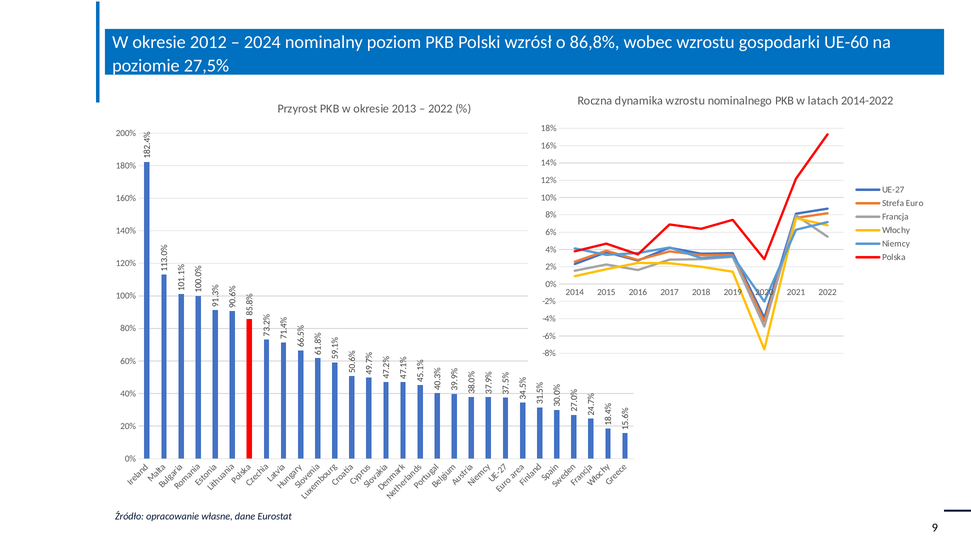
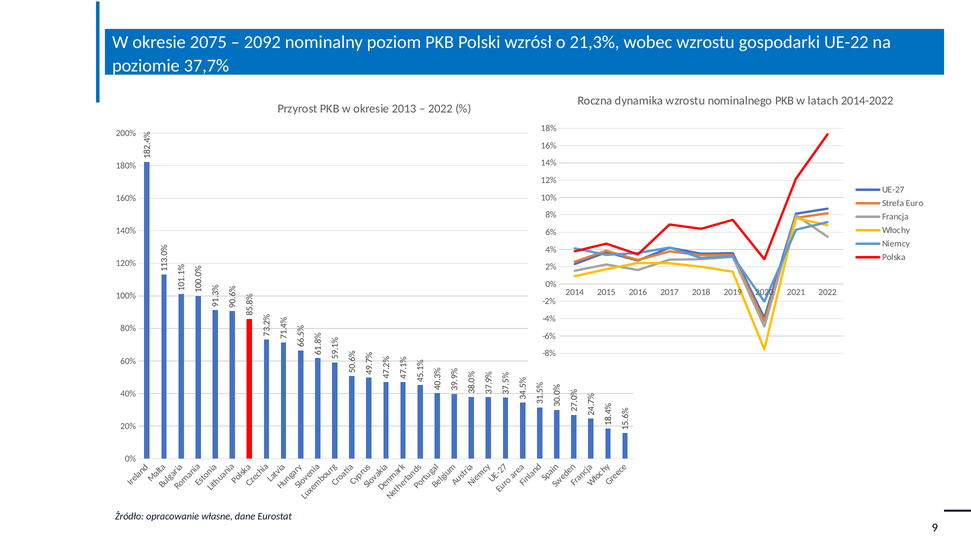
2012: 2012 -> 2075 (208, 42)
2024: 2024 -> 2092 (262, 42)
86,8%: 86,8% -> 21,3% (595, 42)
UE-60: UE-60 -> UE-22 (846, 42)
27,5%: 27,5% -> 37,7% (206, 66)
